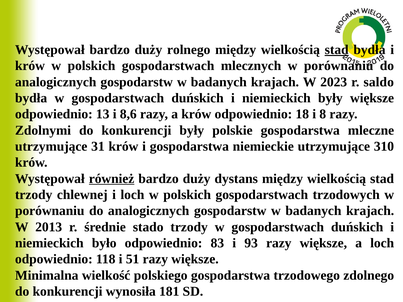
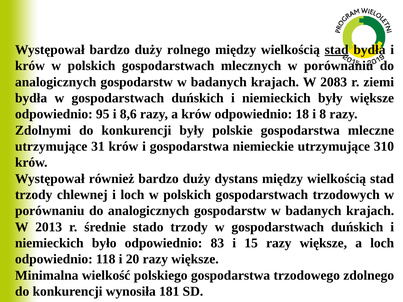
2023: 2023 -> 2083 (334, 82)
saldo: saldo -> ziemi (379, 82)
13: 13 -> 95 (103, 114)
również underline: present -> none (112, 179)
93: 93 -> 15 (251, 243)
51: 51 -> 20 (133, 259)
